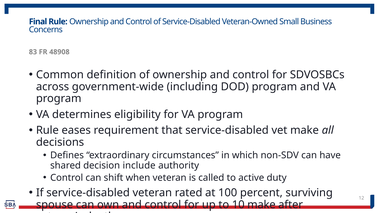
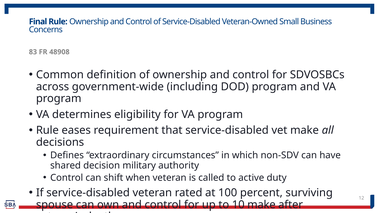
include: include -> military (139, 166)
